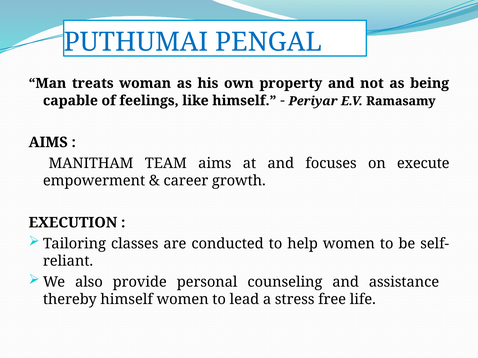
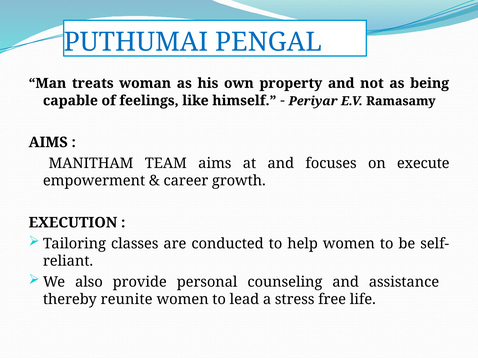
thereby himself: himself -> reunite (127, 300)
